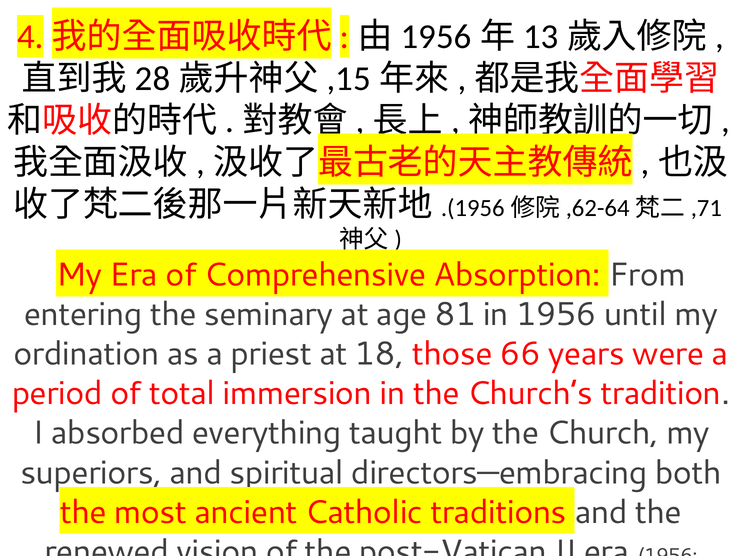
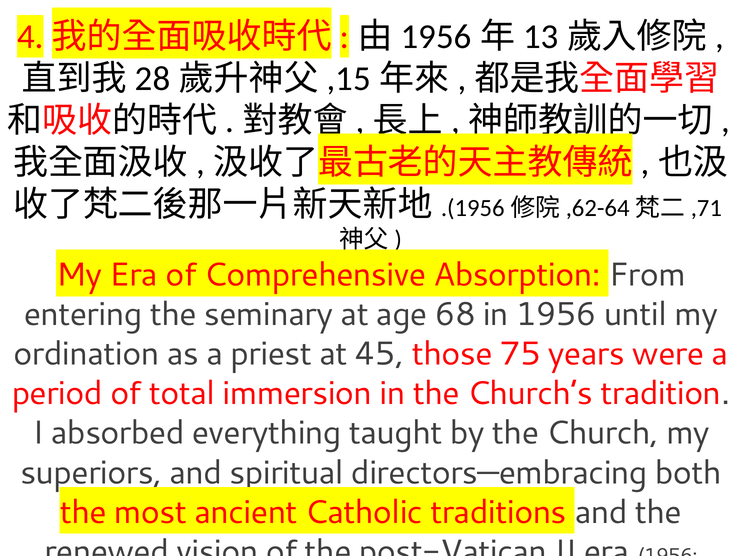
81: 81 -> 68 (455, 314)
18: 18 -> 45 (379, 354)
66: 66 -> 75 (520, 354)
